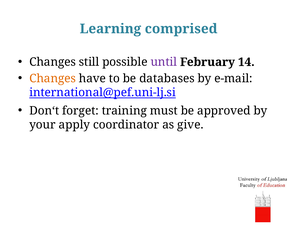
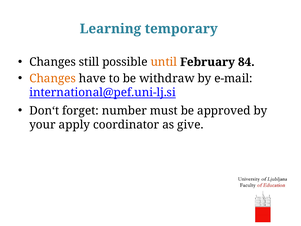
comprised: comprised -> temporary (181, 29)
until colour: purple -> orange (164, 62)
14: 14 -> 84 (246, 62)
databases: databases -> withdraw (167, 78)
training: training -> number (124, 111)
